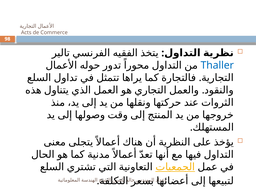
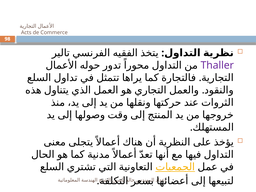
Thaller colour: blue -> purple (217, 65)
